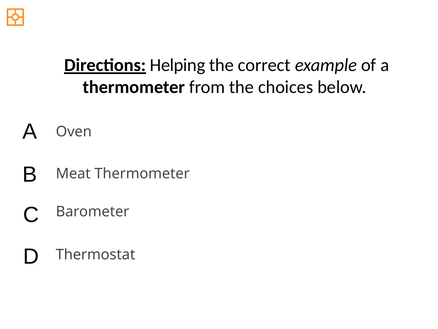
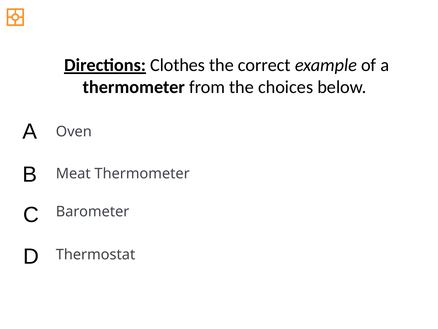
Helping: Helping -> Clothes (178, 65)
